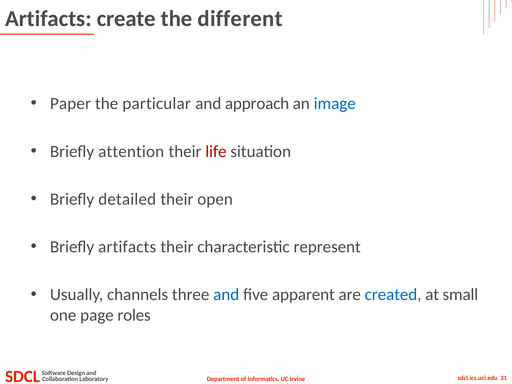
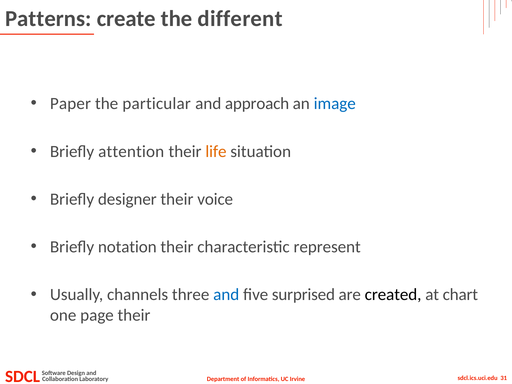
Artifacts: Artifacts -> Patterns (48, 19)
life colour: red -> orange (216, 151)
detailed: detailed -> designer (127, 199)
open: open -> voice (215, 199)
Briefly artifacts: artifacts -> notation (127, 247)
apparent: apparent -> surprised (303, 295)
created colour: blue -> black (393, 295)
small: small -> chart (460, 295)
page roles: roles -> their (134, 315)
